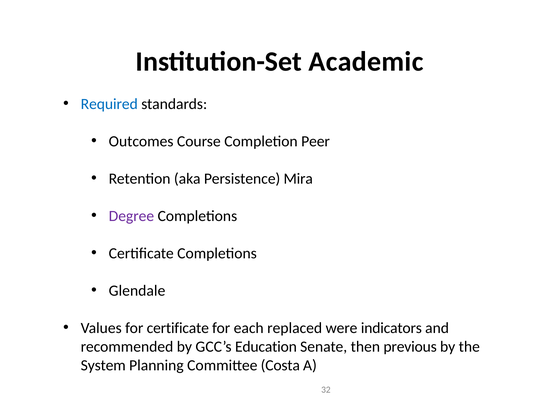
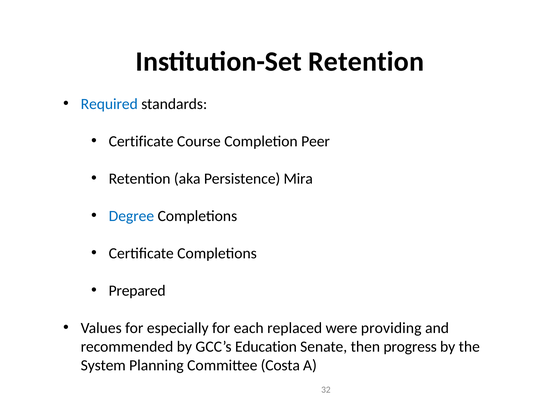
Institution-Set Academic: Academic -> Retention (366, 62)
Outcomes: Outcomes -> Certificate (141, 141)
Degree colour: purple -> blue (131, 216)
Glendale: Glendale -> Prepared (137, 291)
for certificate: certificate -> especially (178, 328)
indicators: indicators -> providing (391, 328)
previous: previous -> progress (410, 347)
